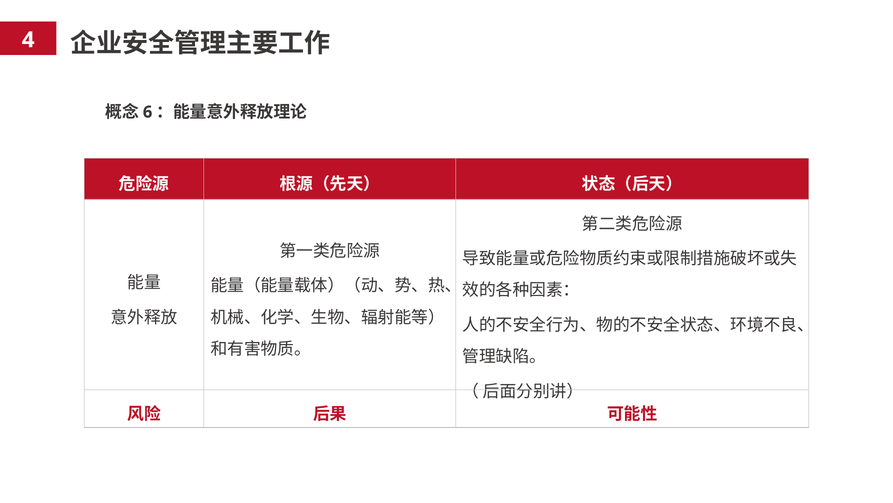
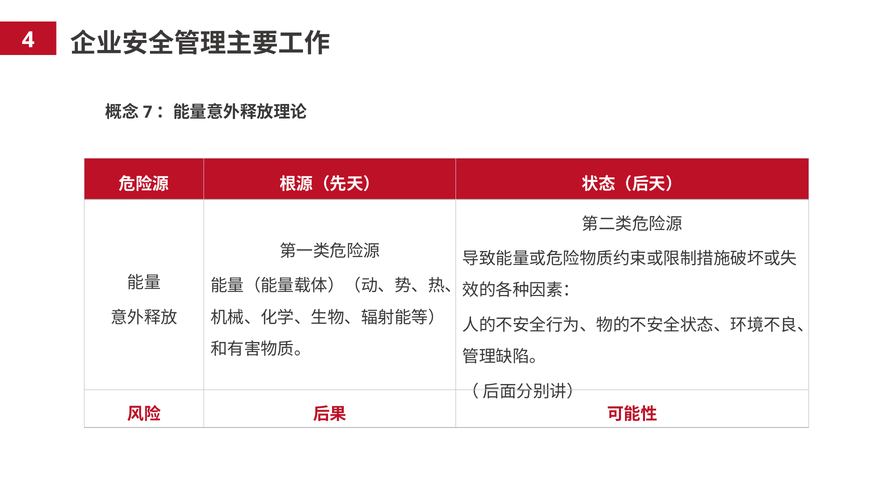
6: 6 -> 7 (148, 112)
